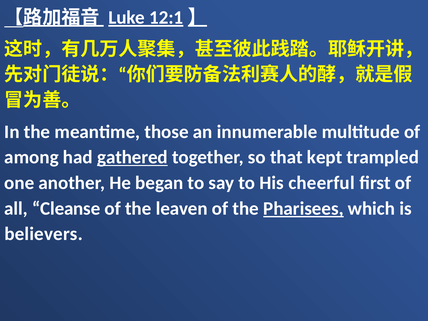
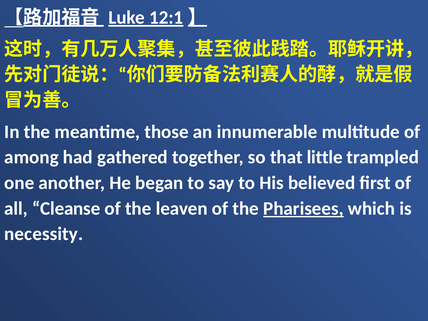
gathered underline: present -> none (132, 157)
kept: kept -> little (325, 157)
cheerful: cheerful -> believed (322, 183)
believers: believers -> necessity (44, 234)
